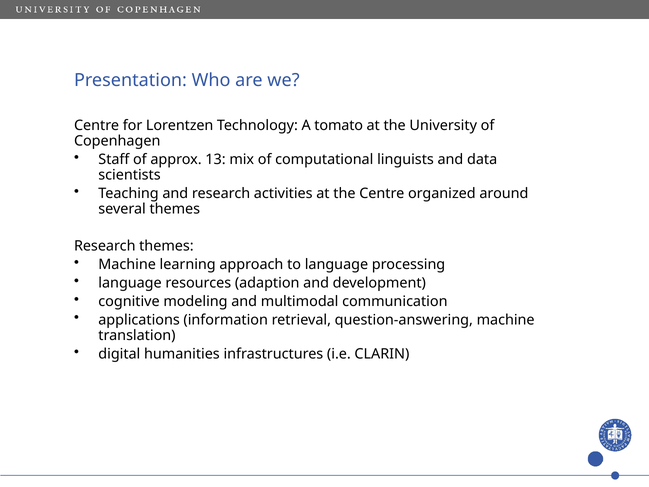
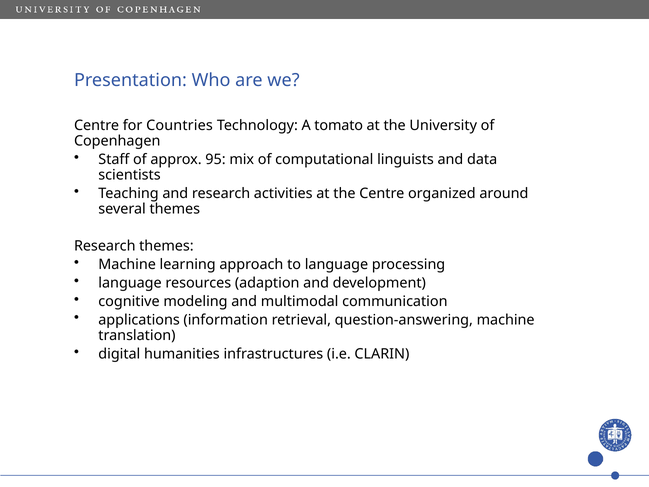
Lorentzen: Lorentzen -> Countries (180, 125)
13: 13 -> 95 (216, 159)
